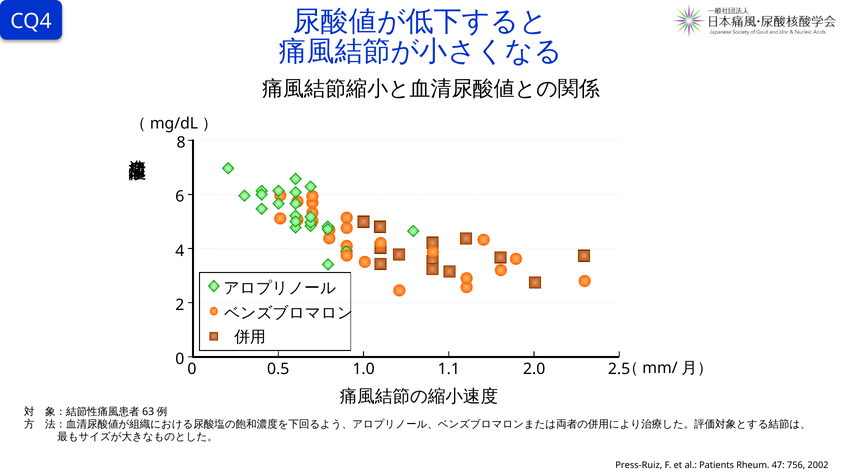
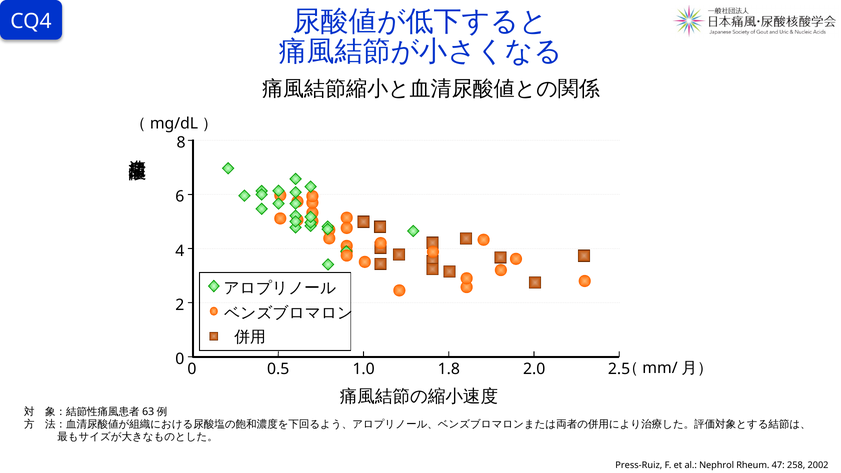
1.1: 1.1 -> 1.8 (449, 369)
Patients: Patients -> Nephrol (717, 465)
756: 756 -> 258 (796, 465)
